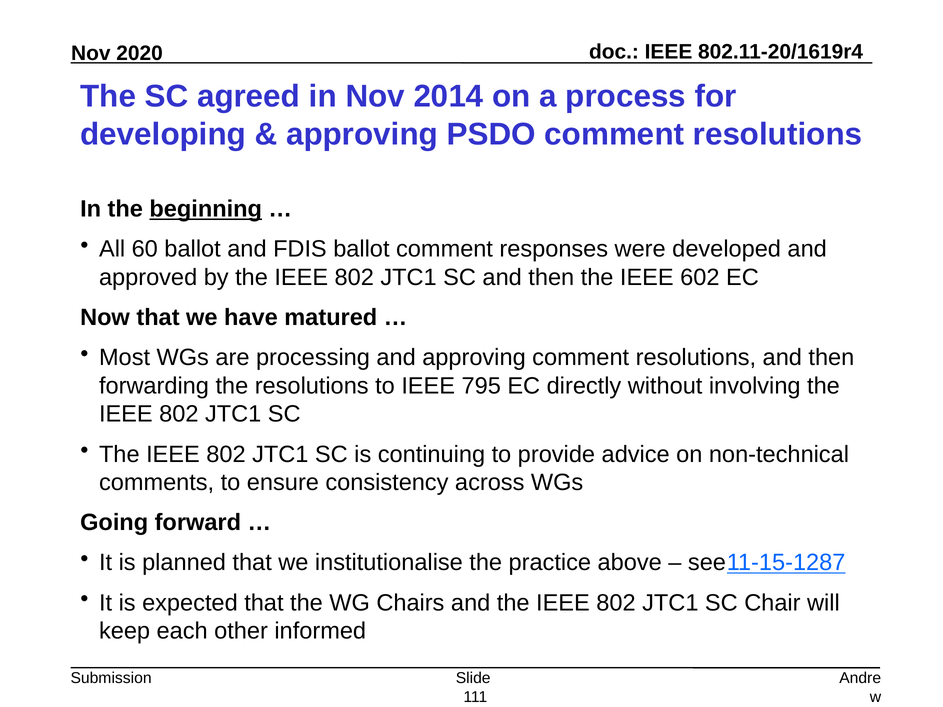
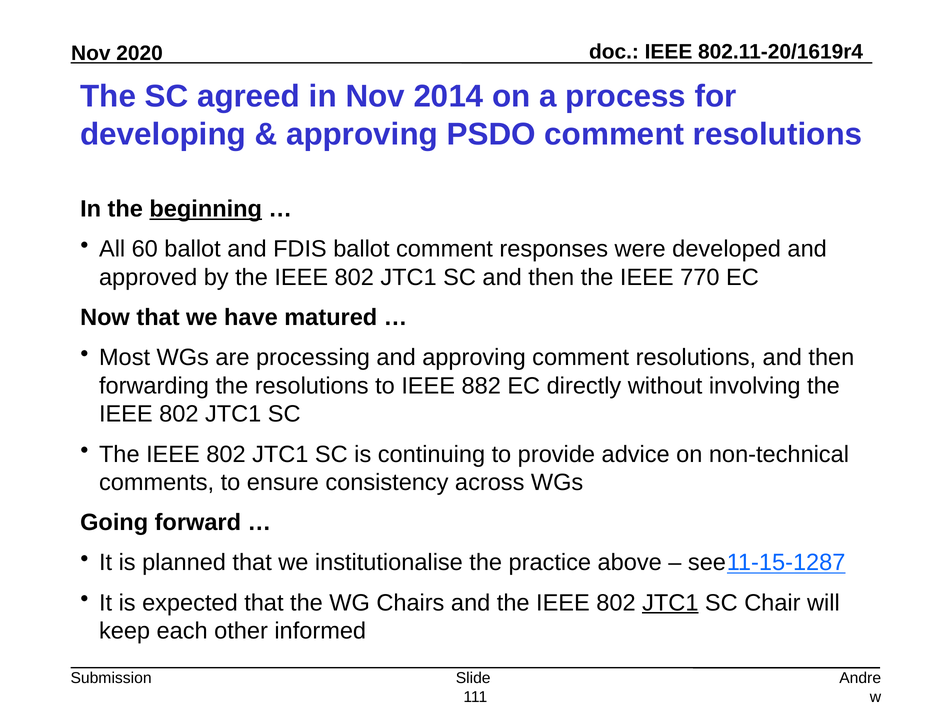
602: 602 -> 770 (700, 278)
795: 795 -> 882 (481, 386)
JTC1 underline: none -> present (670, 603)
